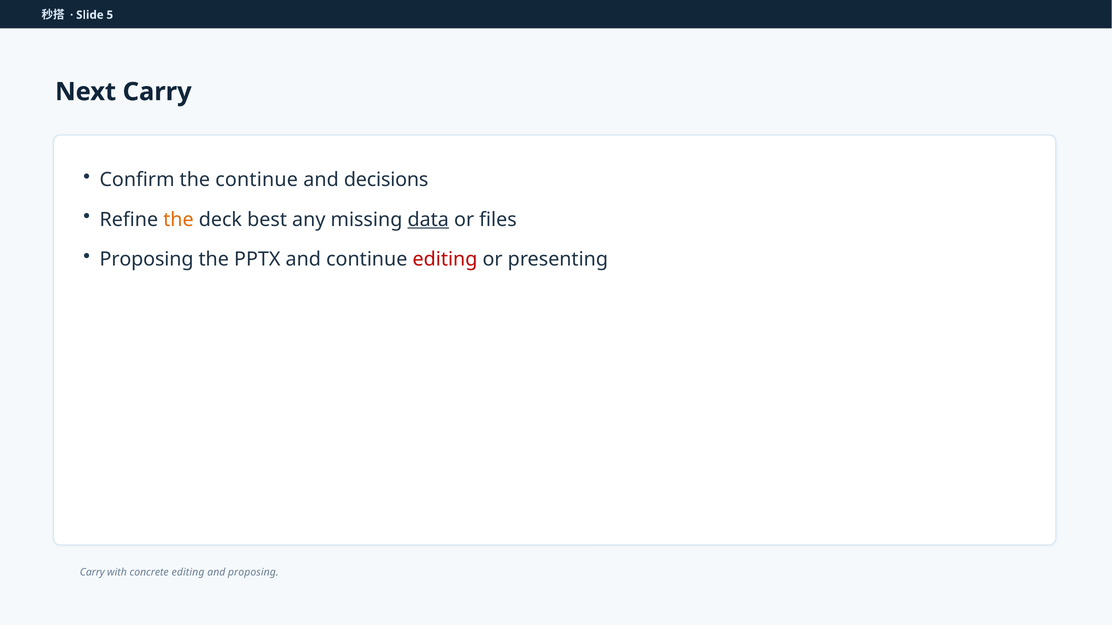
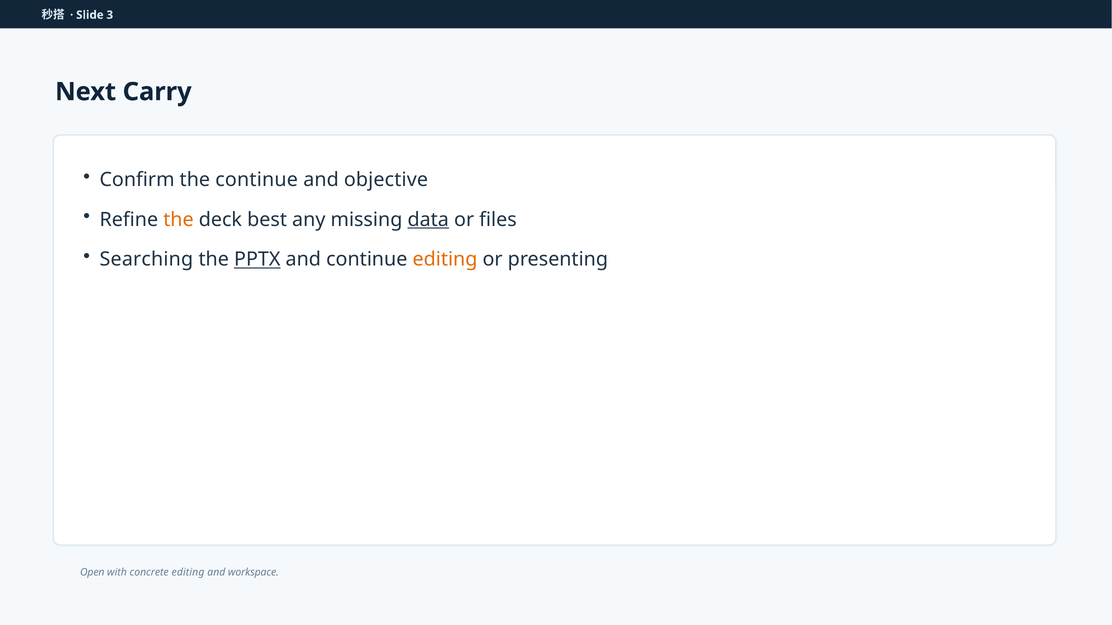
5: 5 -> 3 (110, 15)
decisions: decisions -> objective (386, 180)
Proposing: Proposing -> Searching (146, 260)
PPTX underline: none -> present (257, 260)
editing colour: red -> orange (445, 260)
Carry: Carry -> Open (92, 573)
and proposing: proposing -> workspace (253, 573)
